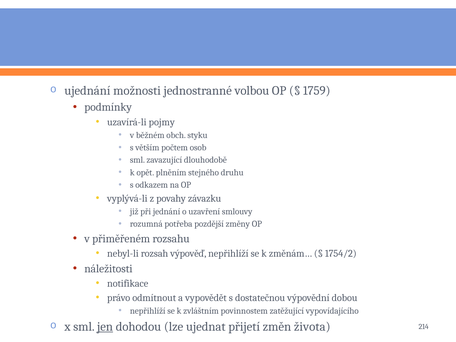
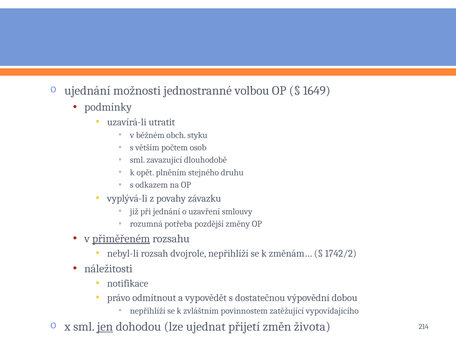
1759: 1759 -> 1649 (317, 91)
pojmy: pojmy -> utratit (162, 122)
přiměřeném underline: none -> present (121, 239)
výpověď: výpověď -> dvojrole (188, 253)
1754/2: 1754/2 -> 1742/2 (341, 253)
